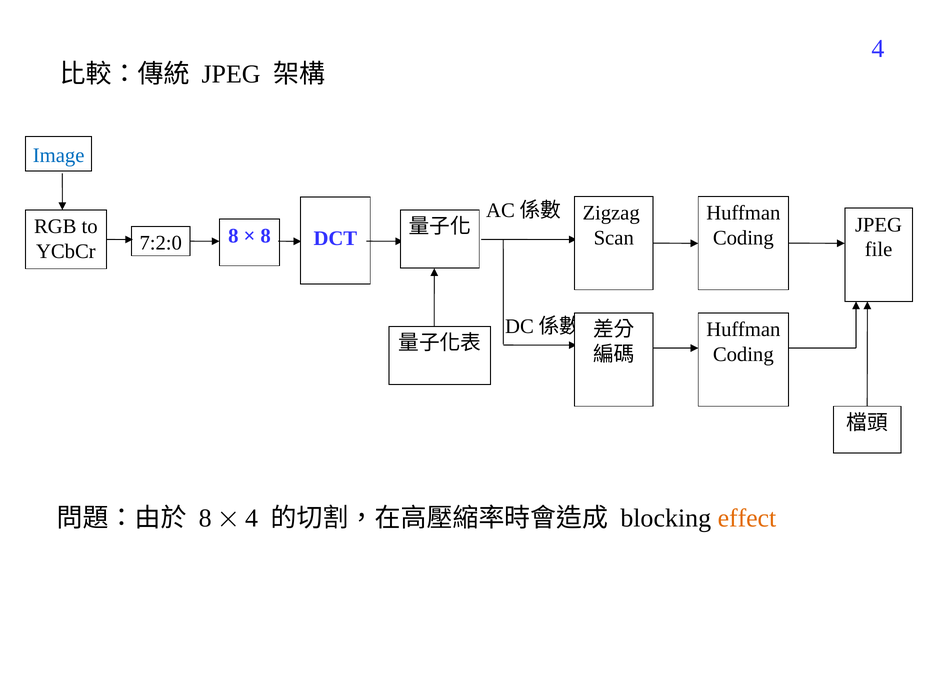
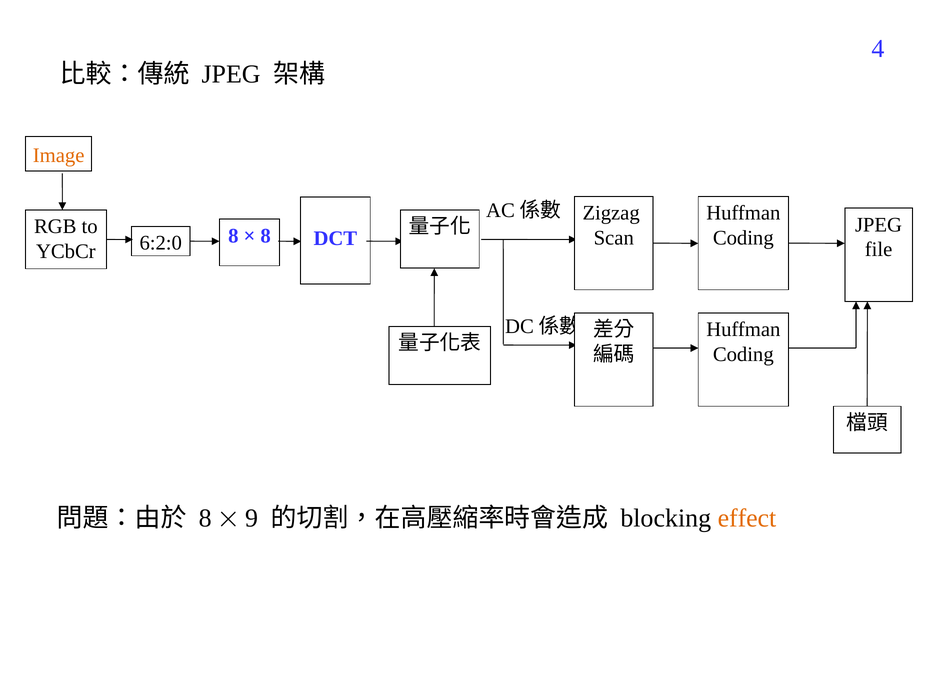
Image colour: blue -> orange (59, 156)
7:2:0: 7:2:0 -> 6:2:0 (161, 243)
4: 4 -> 9 (252, 519)
